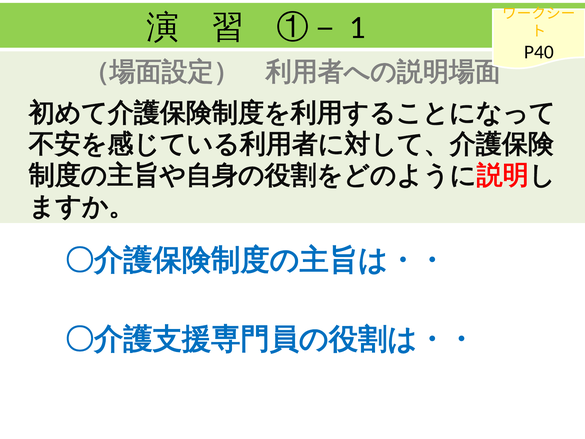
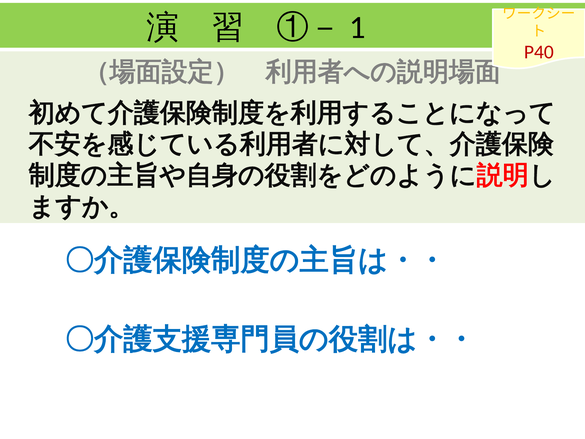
P40 colour: black -> red (539, 52)
